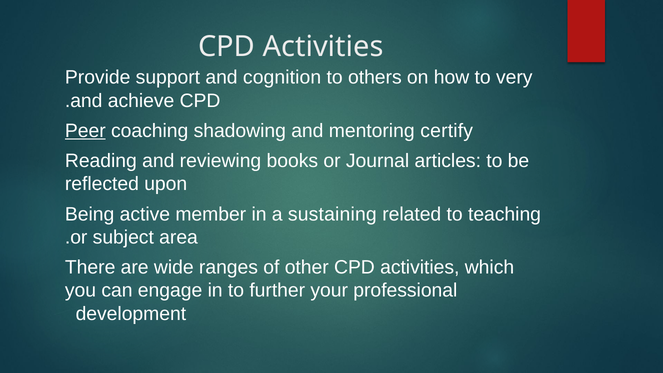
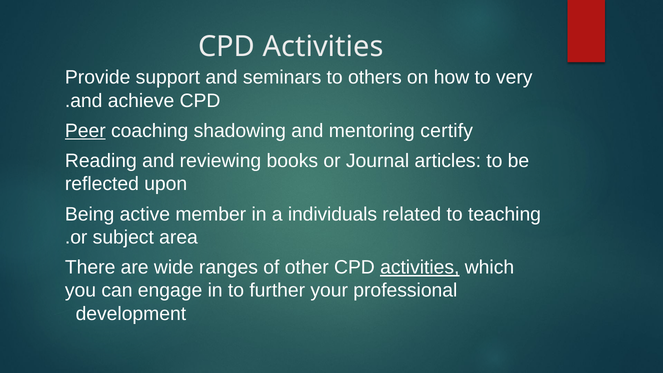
cognition: cognition -> seminars (282, 78)
sustaining: sustaining -> individuals (332, 214)
activities underline: none -> present (420, 267)
